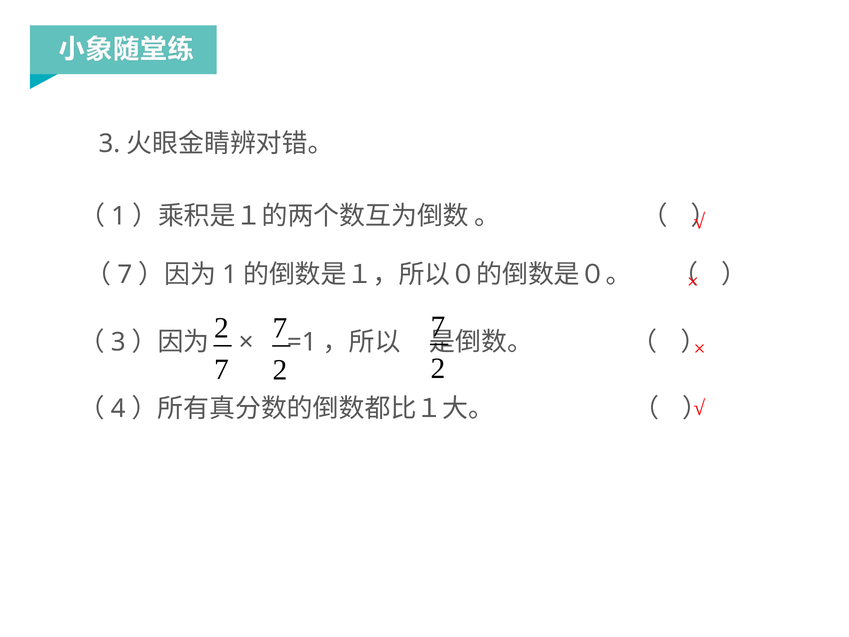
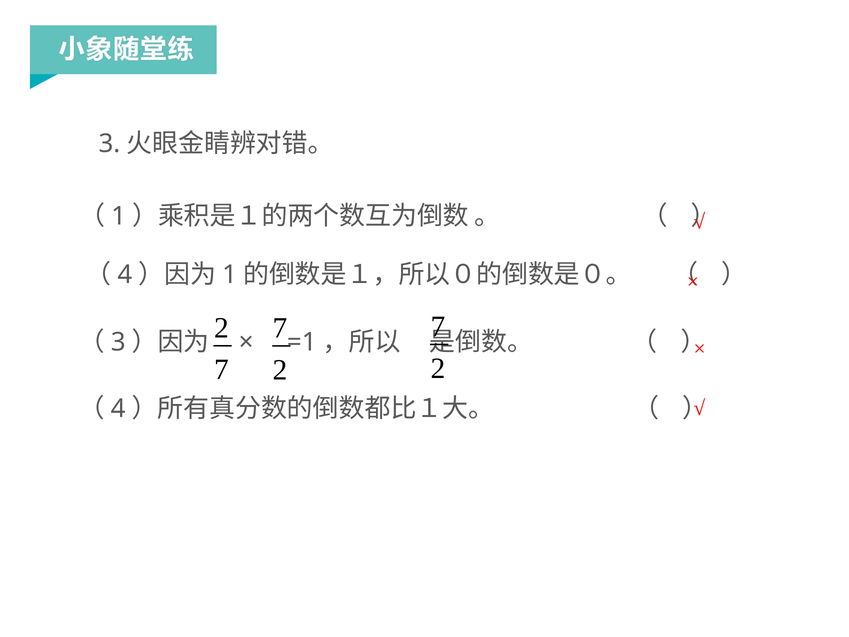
7: 7 -> 4 (125, 275)
